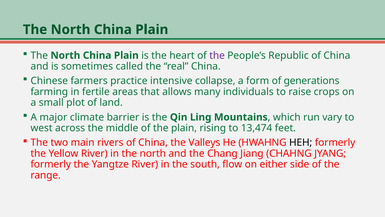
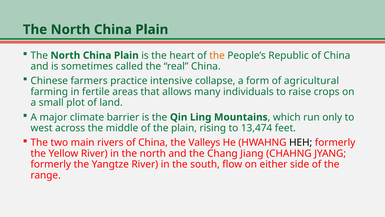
the colour: purple -> orange (217, 55)
generations: generations -> agricultural (311, 81)
vary: vary -> only (332, 117)
